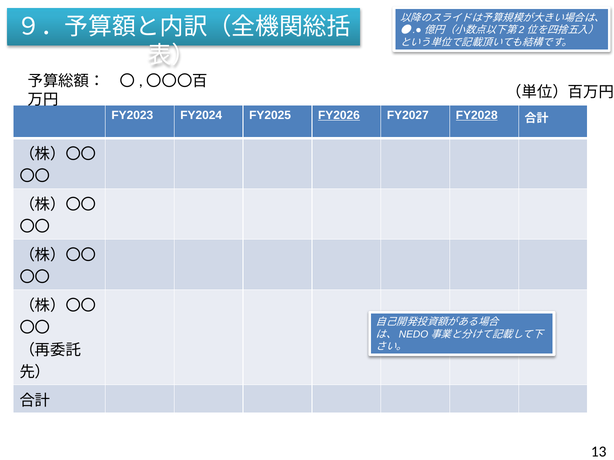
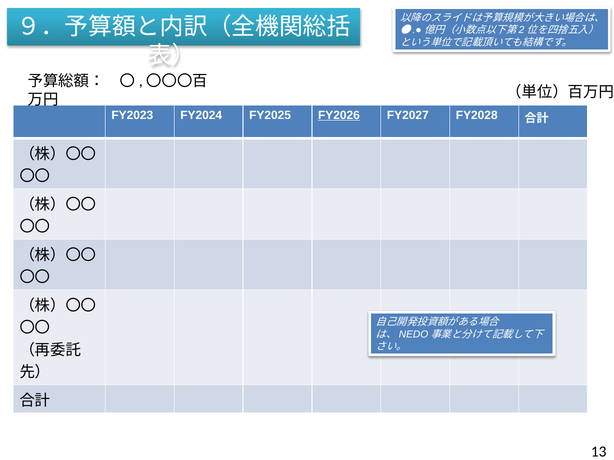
FY2028 underline: present -> none (477, 115)
